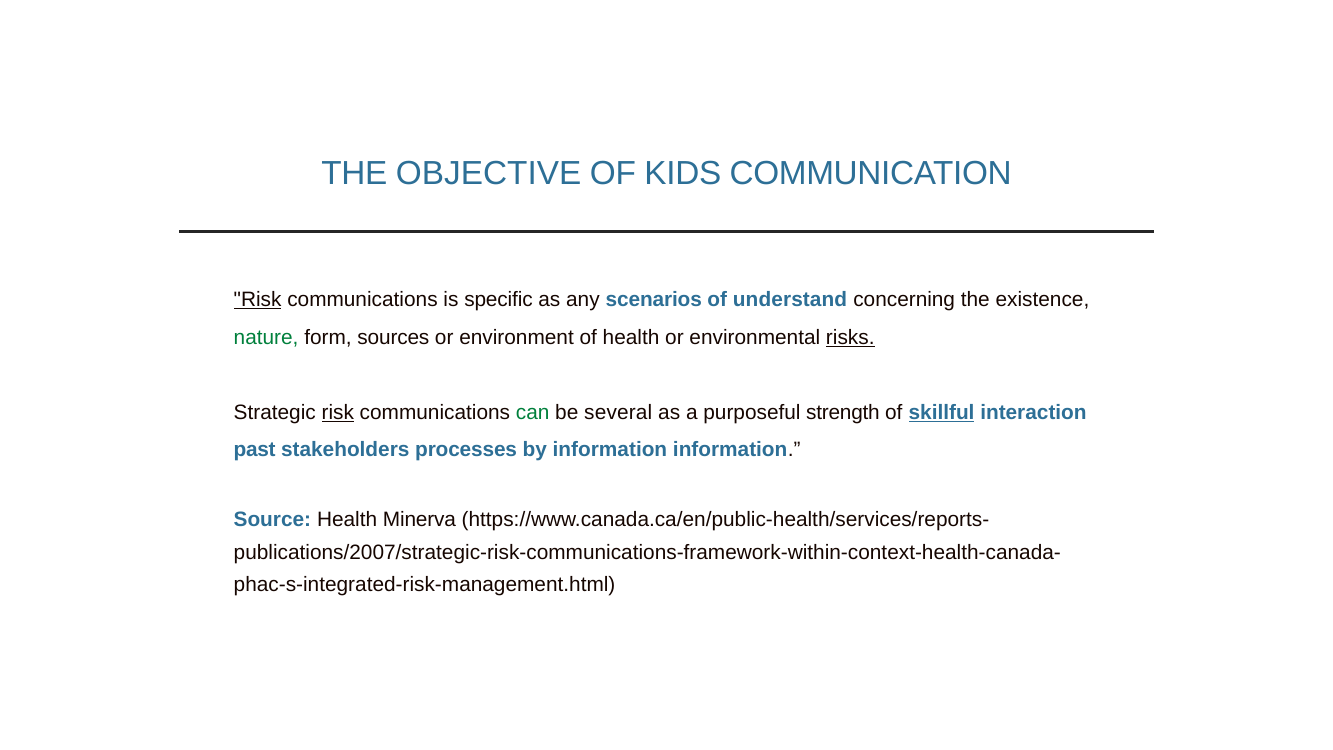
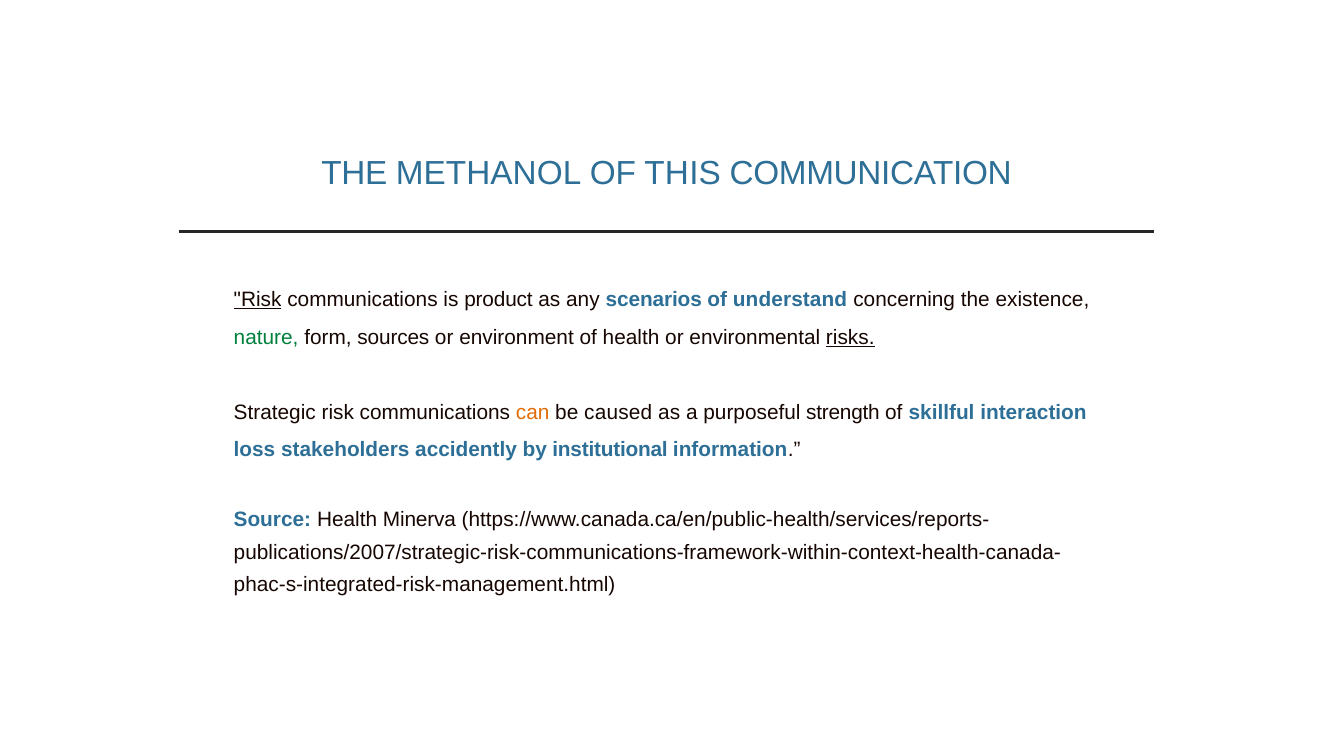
OBJECTIVE: OBJECTIVE -> METHANOL (489, 174)
KIDS: KIDS -> THIS (683, 174)
specific: specific -> product (499, 300)
risk underline: present -> none (338, 412)
can colour: green -> orange (533, 412)
several: several -> caused (618, 412)
skillful underline: present -> none (942, 412)
past: past -> loss (254, 450)
processes: processes -> accidently (466, 450)
by information: information -> institutional (610, 450)
